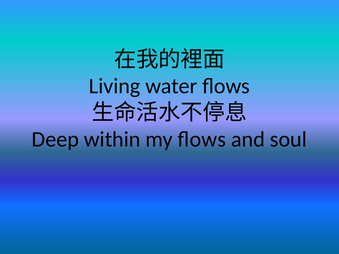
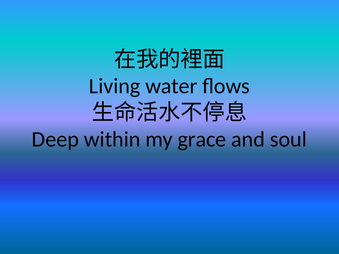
my ﬂows: ﬂows -> grace (202, 139)
